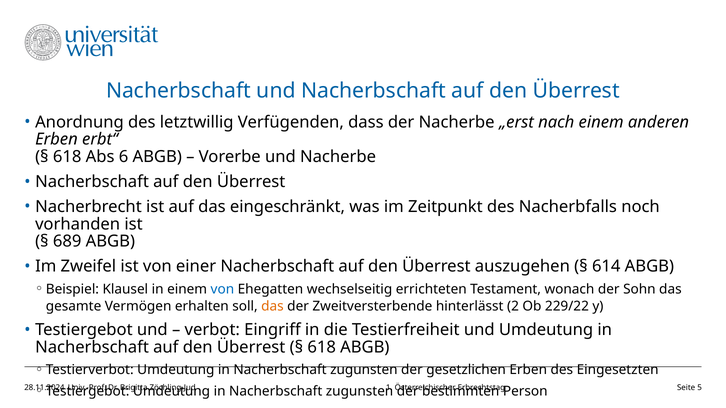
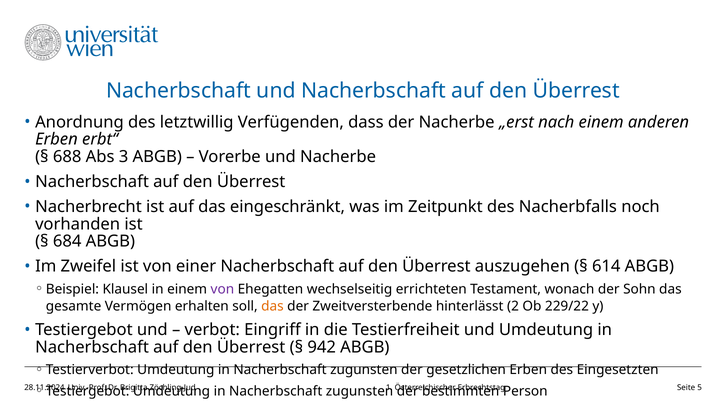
618: 618 -> 688 (67, 157)
6: 6 -> 3 (124, 157)
689: 689 -> 684 (67, 242)
von colour: blue -> purple (222, 289)
618: 618 -> 942 (322, 347)
